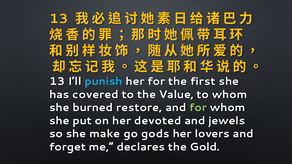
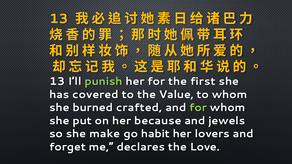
punish colour: light blue -> light green (104, 81)
restore: restore -> crafted (139, 108)
devoted: devoted -> because (158, 121)
gods: gods -> habit (155, 134)
Gold: Gold -> Love (205, 147)
